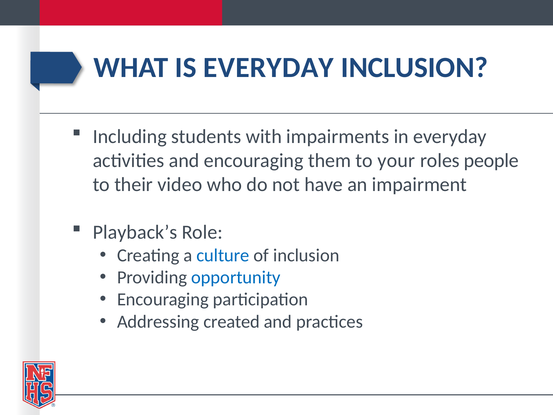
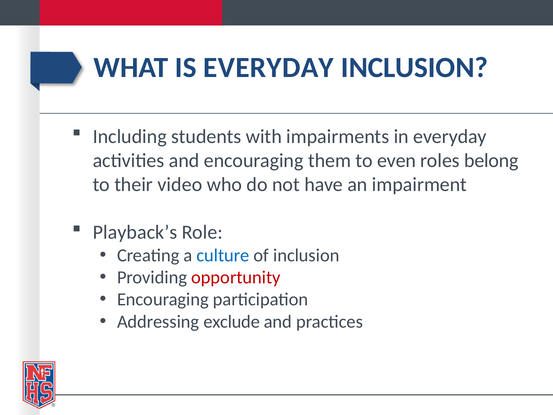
your: your -> even (397, 160)
people: people -> belong (491, 160)
opportunity colour: blue -> red (236, 277)
created: created -> exclude (232, 322)
